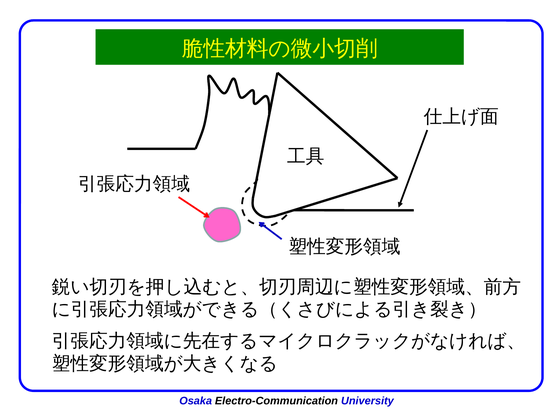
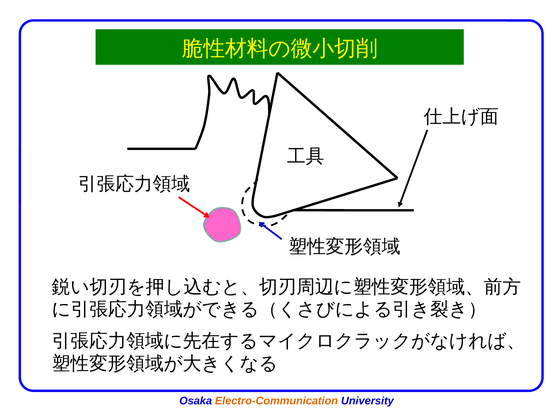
Electro-Communication colour: black -> orange (276, 401)
